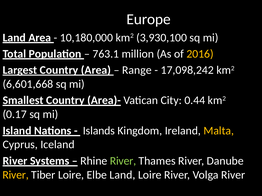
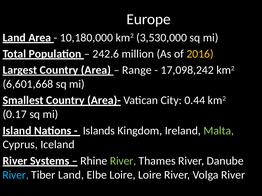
3,930,100: 3,930,100 -> 3,530,000 (162, 38)
763.1: 763.1 -> 242.6 (106, 54)
Malta colour: yellow -> light green (219, 131)
River colour: yellow -> light blue (16, 175)
Tiber Loire: Loire -> Land (71, 175)
Elbe Land: Land -> Loire (123, 175)
